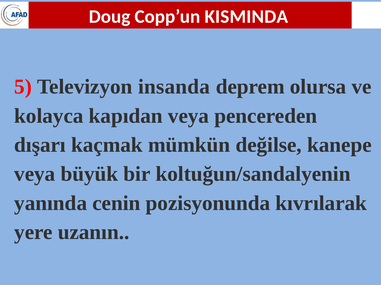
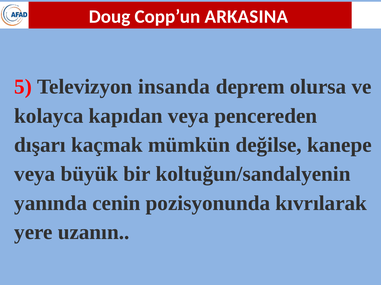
KISMINDA: KISMINDA -> ARKASINA (246, 17)
